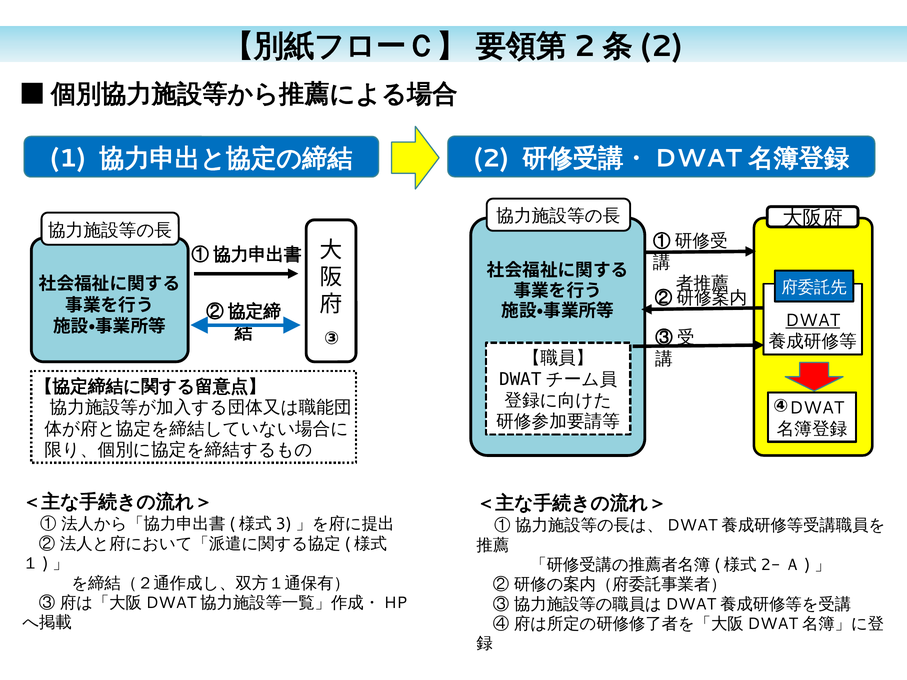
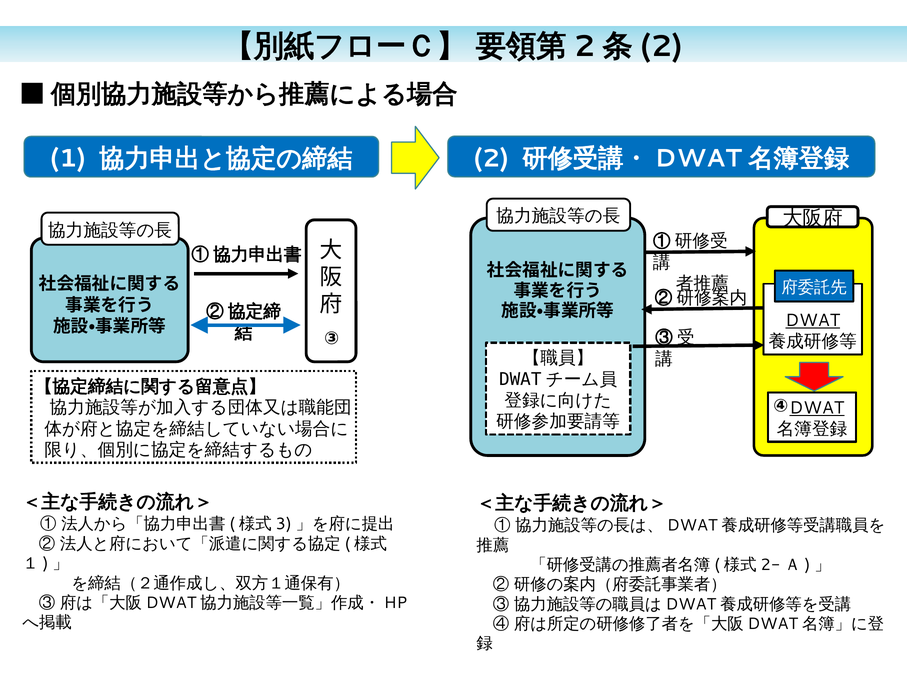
DWAT underline: none -> present (817, 408)
